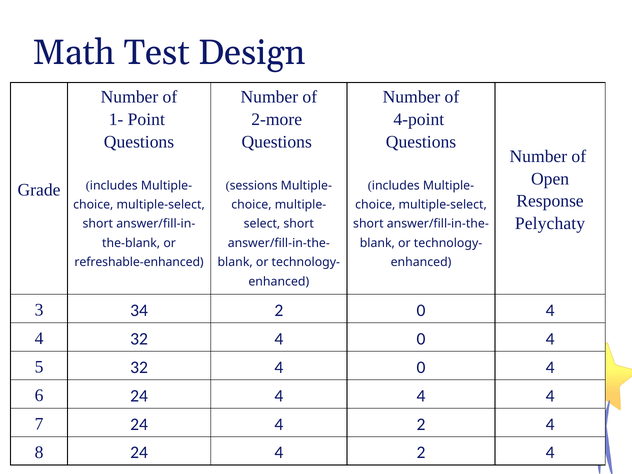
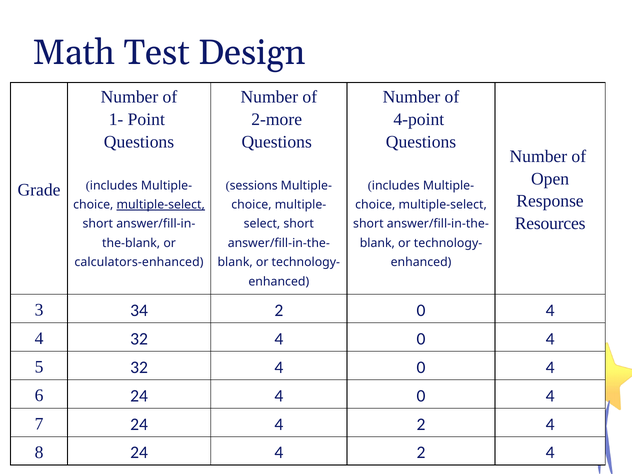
multiple-select underline: none -> present (161, 205)
Pelychaty: Pelychaty -> Resources (550, 224)
refreshable-enhanced: refreshable-enhanced -> calculators-enhanced (139, 262)
24 4 4: 4 -> 0 (421, 396)
